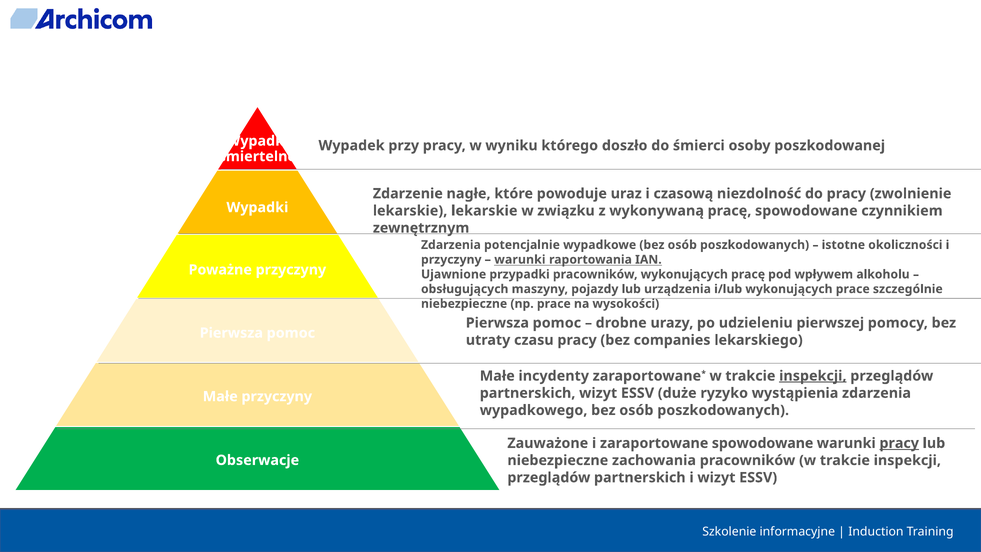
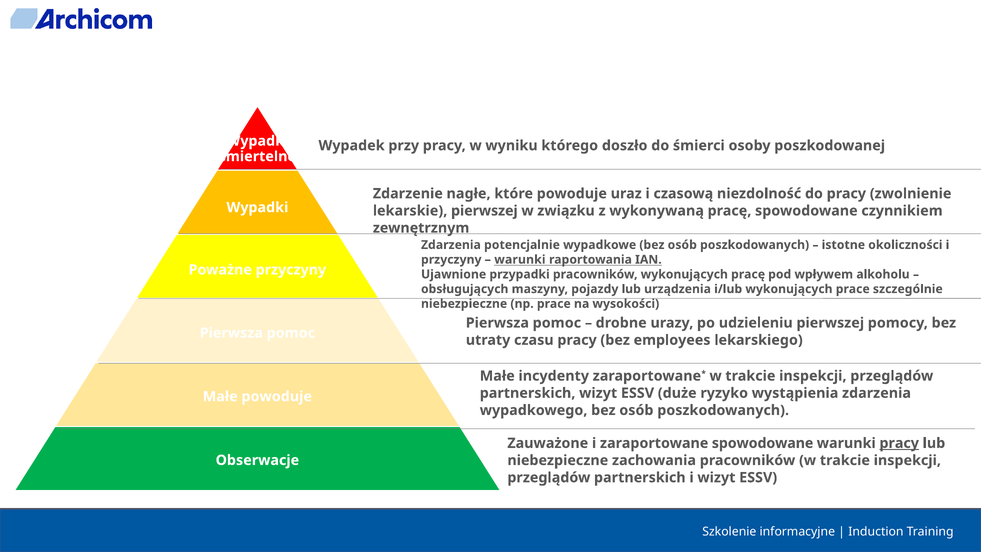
lekarskie lekarskie: lekarskie -> pierwszej (484, 211)
companies: companies -> employees (672, 340)
inspekcji underline: present -> none (813, 376)
Małe przyczyny: przyczyny -> powoduje (277, 396)
